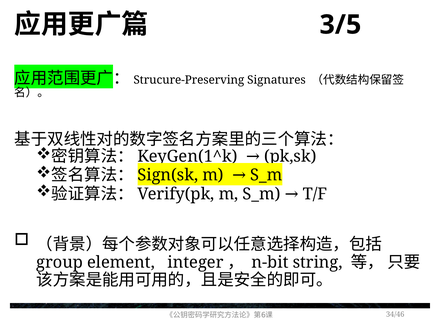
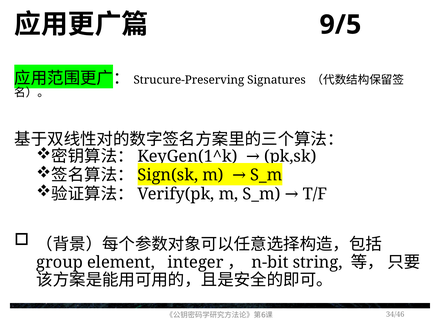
3/5: 3/5 -> 9/5 (340, 25)
